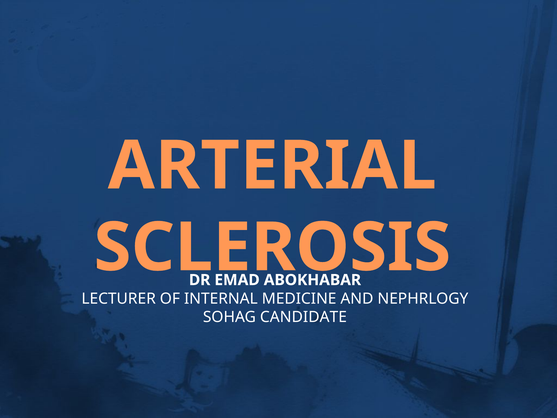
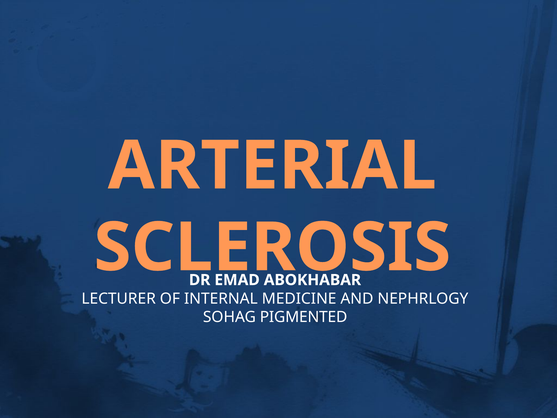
CANDIDATE: CANDIDATE -> PIGMENTED (304, 317)
